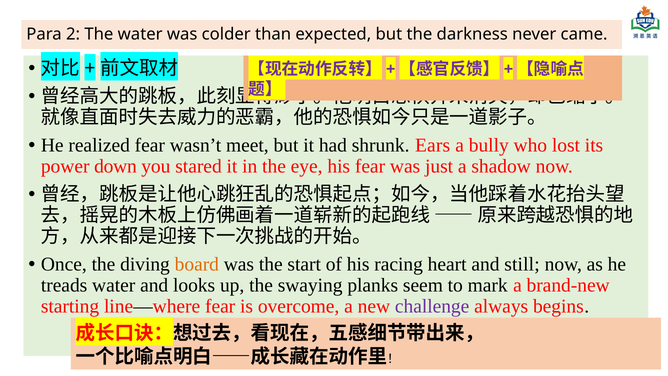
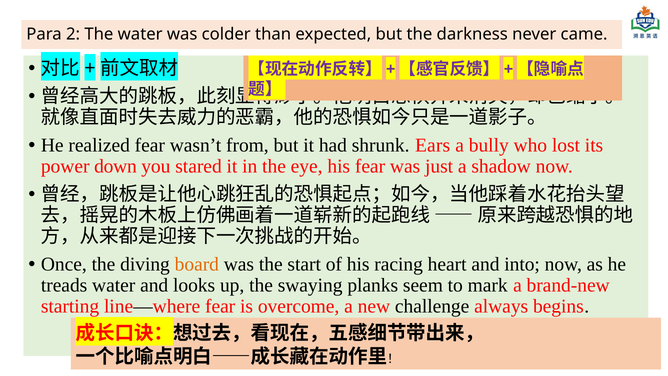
meet: meet -> from (247, 145)
still: still -> into (522, 264)
challenge colour: purple -> black (432, 306)
